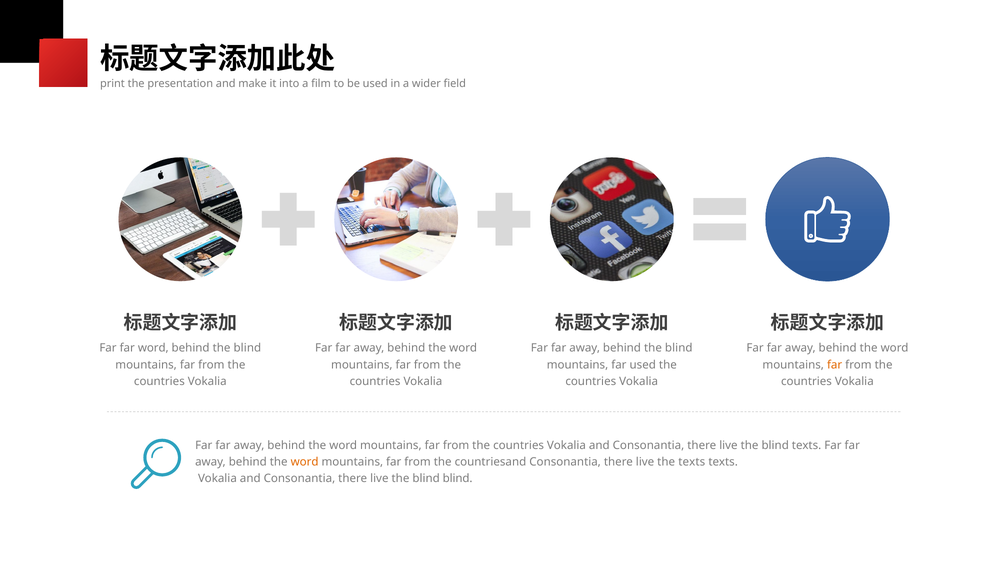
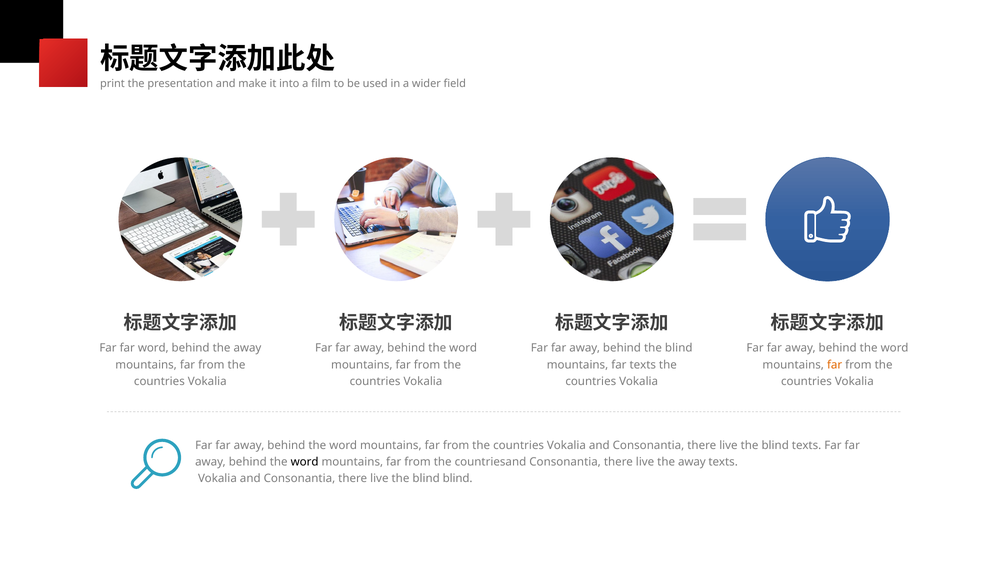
blind: blind -> away (247, 348)
far used: used -> texts (643, 365)
word colour: orange -> black (305, 462)
live the texts: texts -> away (692, 462)
